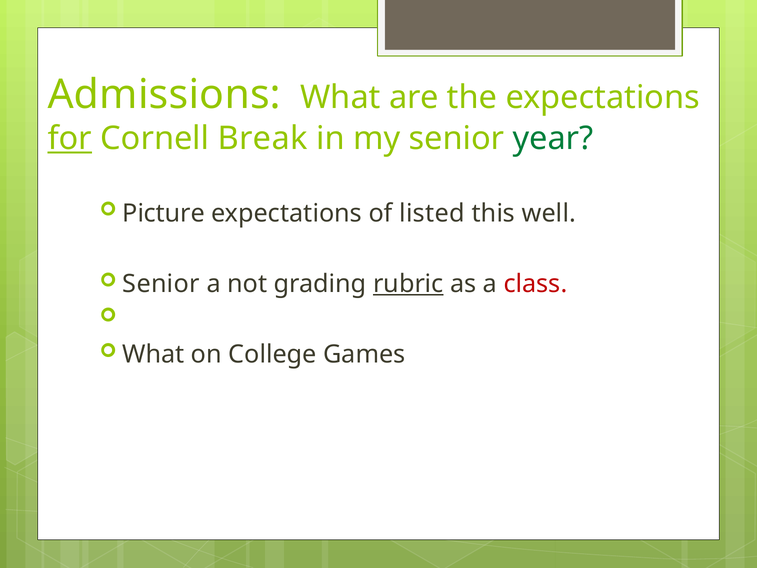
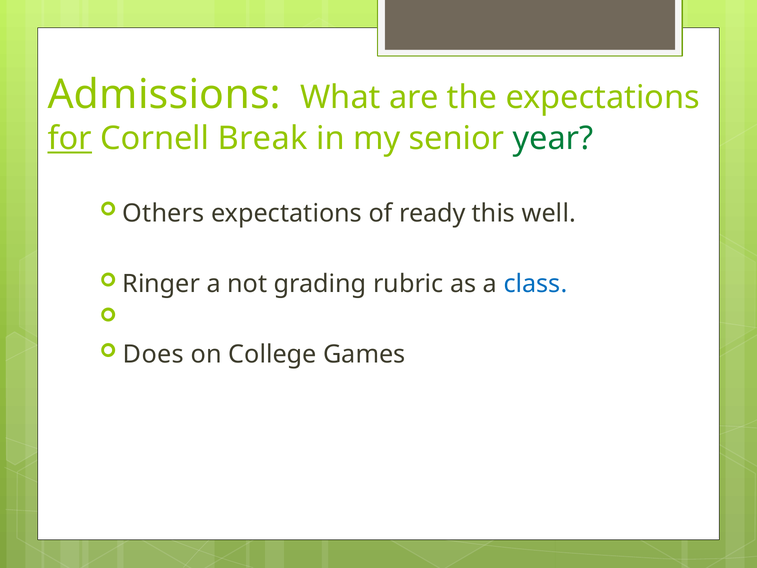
Picture: Picture -> Others (163, 213)
listed: listed -> ready (432, 213)
Senior: Senior -> Ringer (161, 284)
rubric underline: present -> none (408, 284)
class colour: red -> blue (535, 284)
What: What -> Does (153, 354)
